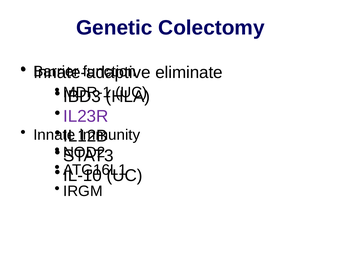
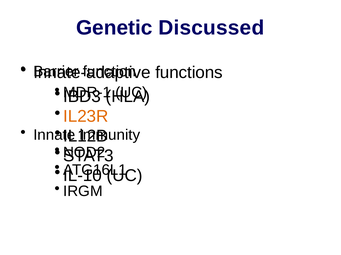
Colectomy: Colectomy -> Discussed (211, 28)
eliminate: eliminate -> functions (189, 73)
IL23R colour: purple -> orange (86, 117)
